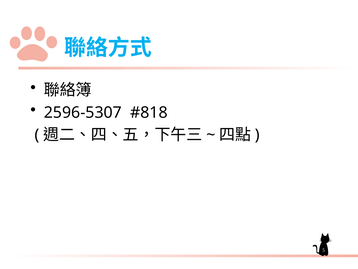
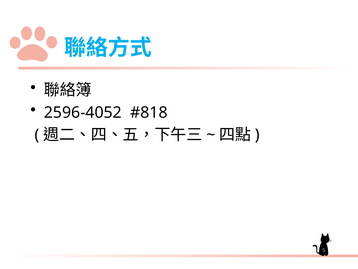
2596-5307: 2596-5307 -> 2596-4052 (83, 112)
